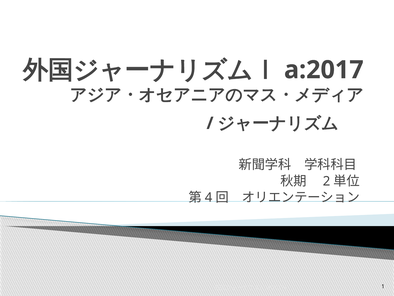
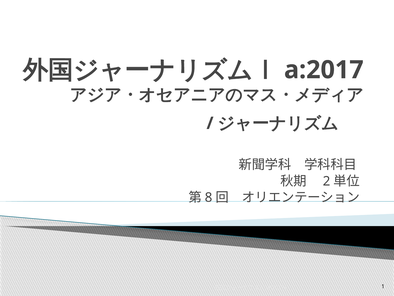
4: 4 -> 8 (209, 197)
